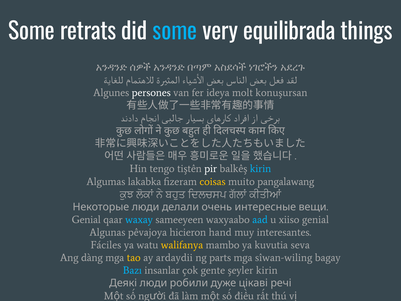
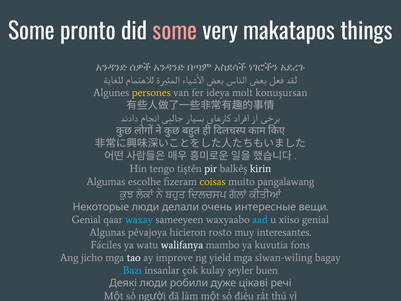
retrats: retrats -> pronto (88, 32)
some colour: light blue -> pink (175, 32)
equilibrada: equilibrada -> makatapos (289, 32)
persones colour: white -> yellow (151, 93)
kirin colour: light blue -> white (261, 169)
lakabka: lakabka -> escolhe (144, 181)
hand: hand -> rosto (220, 232)
walifanya colour: yellow -> white (182, 245)
seva: seva -> fons (300, 245)
dàng: dàng -> jicho (92, 258)
tao colour: yellow -> white (134, 258)
ardaydii: ardaydii -> improve (174, 258)
parts: parts -> yield (220, 258)
gente: gente -> kulay (213, 270)
şeyler kirin: kirin -> buen (267, 270)
